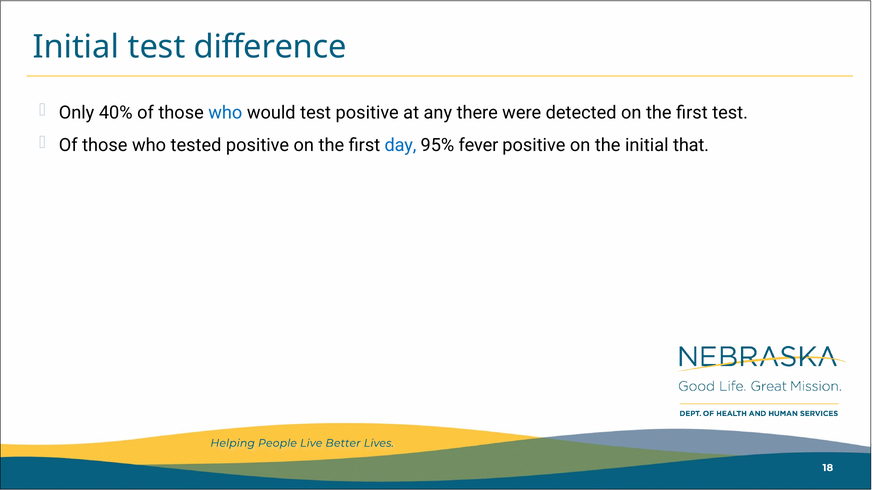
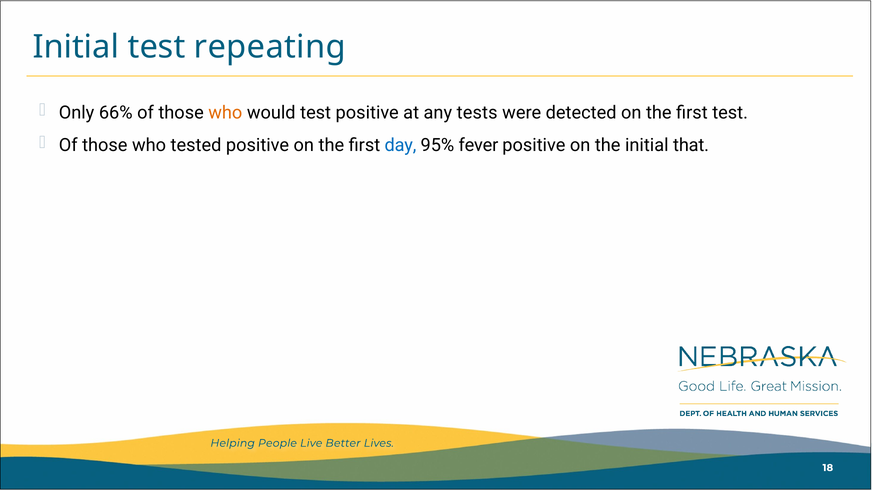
difference: difference -> repeating (270, 47)
40%: 40% -> 66% (116, 113)
who colour: blue -> orange (225, 113)
there: there -> tests (477, 113)
